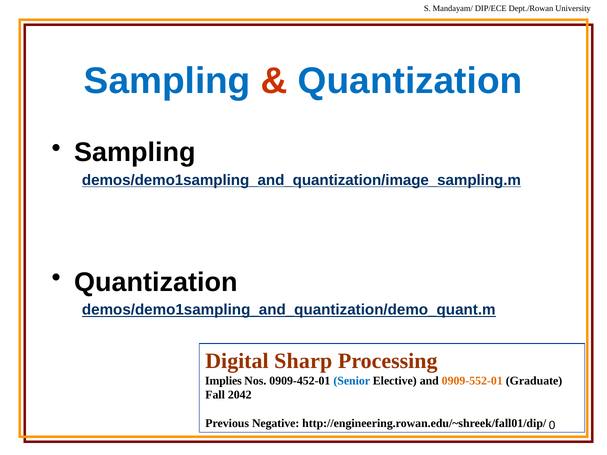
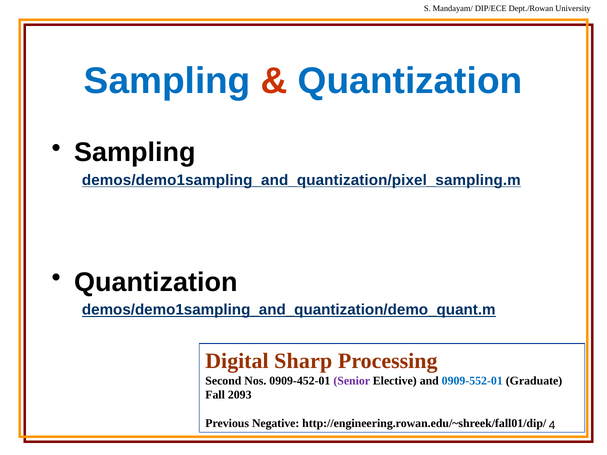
demos/demo1sampling_and_quantization/image_sampling.m: demos/demo1sampling_and_quantization/image_sampling.m -> demos/demo1sampling_and_quantization/pixel_sampling.m (301, 180)
Implies: Implies -> Second (223, 381)
Senior colour: blue -> purple (352, 381)
0909-552-01 colour: orange -> blue (472, 381)
2042: 2042 -> 2093 (240, 395)
0: 0 -> 4 (552, 426)
